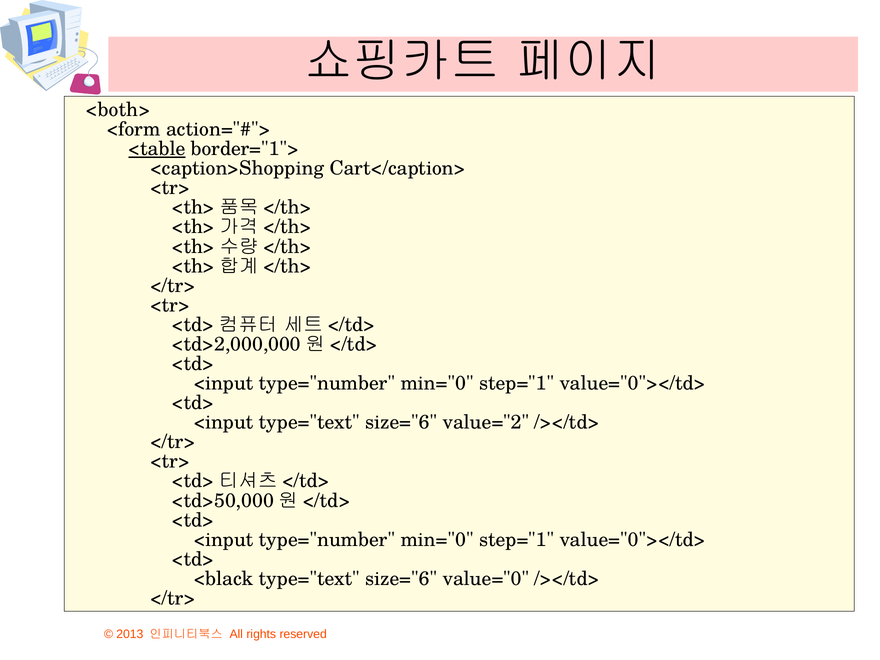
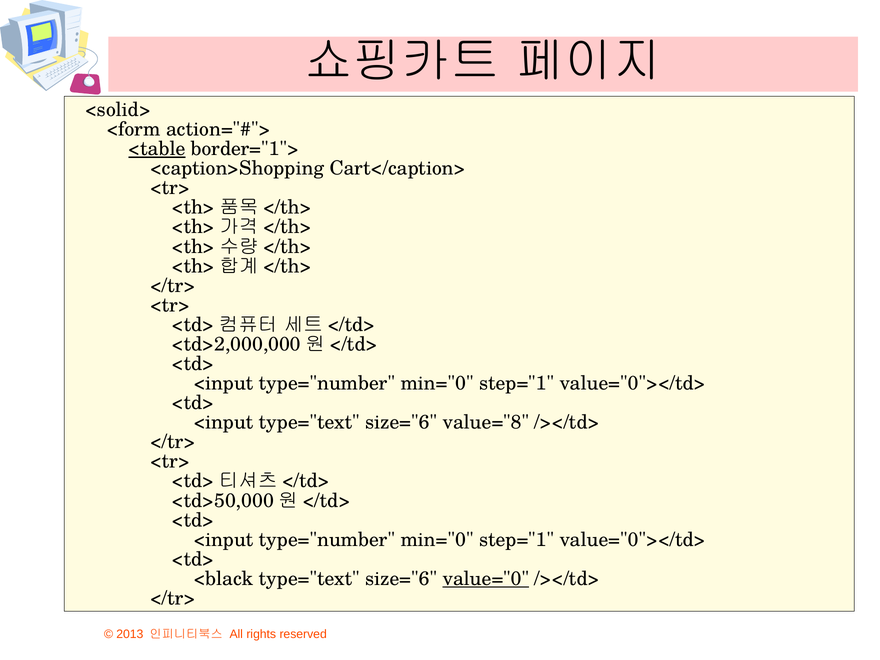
<both>: <both> -> <solid> (118, 110)
value="2: value="2 -> value="8 (486, 422)
value="0 underline: none -> present (486, 579)
